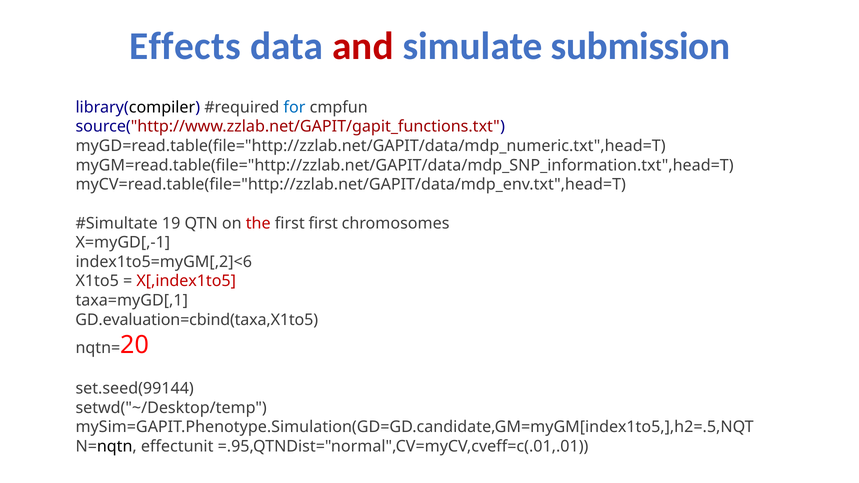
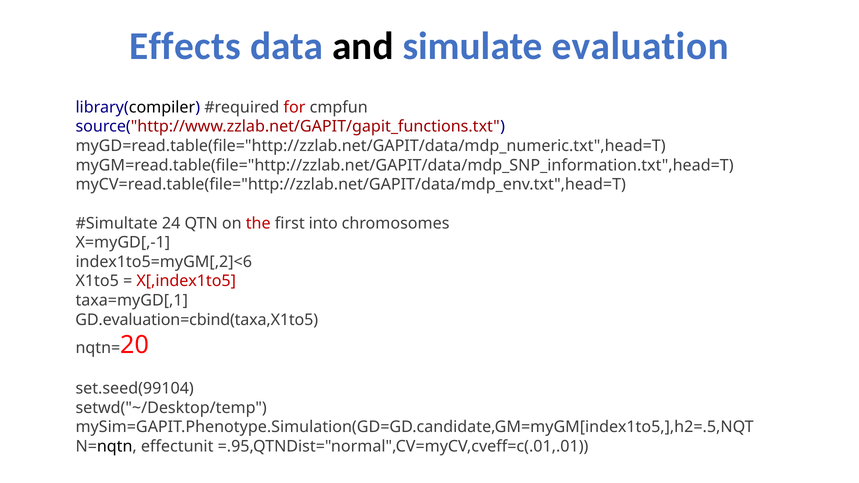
and colour: red -> black (363, 46)
submission: submission -> evaluation (640, 46)
for colour: blue -> red (294, 107)
19: 19 -> 24 (171, 223)
first first: first -> into (323, 223)
set.seed(99144: set.seed(99144 -> set.seed(99104 (135, 389)
